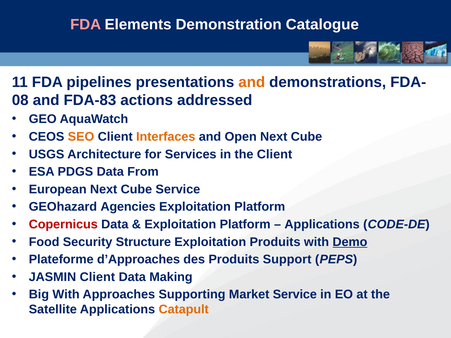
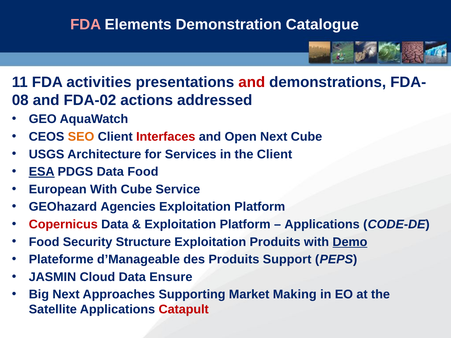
pipelines: pipelines -> activities (99, 82)
and colour: orange -> red (252, 82)
FDA-83: FDA-83 -> FDA-02 (90, 100)
Interfaces colour: orange -> red (166, 137)
ESA underline: none -> present (42, 172)
Data From: From -> Food (143, 172)
European Next: Next -> With (104, 189)
d’Approaches: d’Approaches -> d’Manageable (138, 260)
JASMIN Client: Client -> Cloud (97, 277)
Making: Making -> Ensure (171, 277)
Big With: With -> Next (66, 295)
Market Service: Service -> Making (295, 295)
Catapult colour: orange -> red (184, 310)
